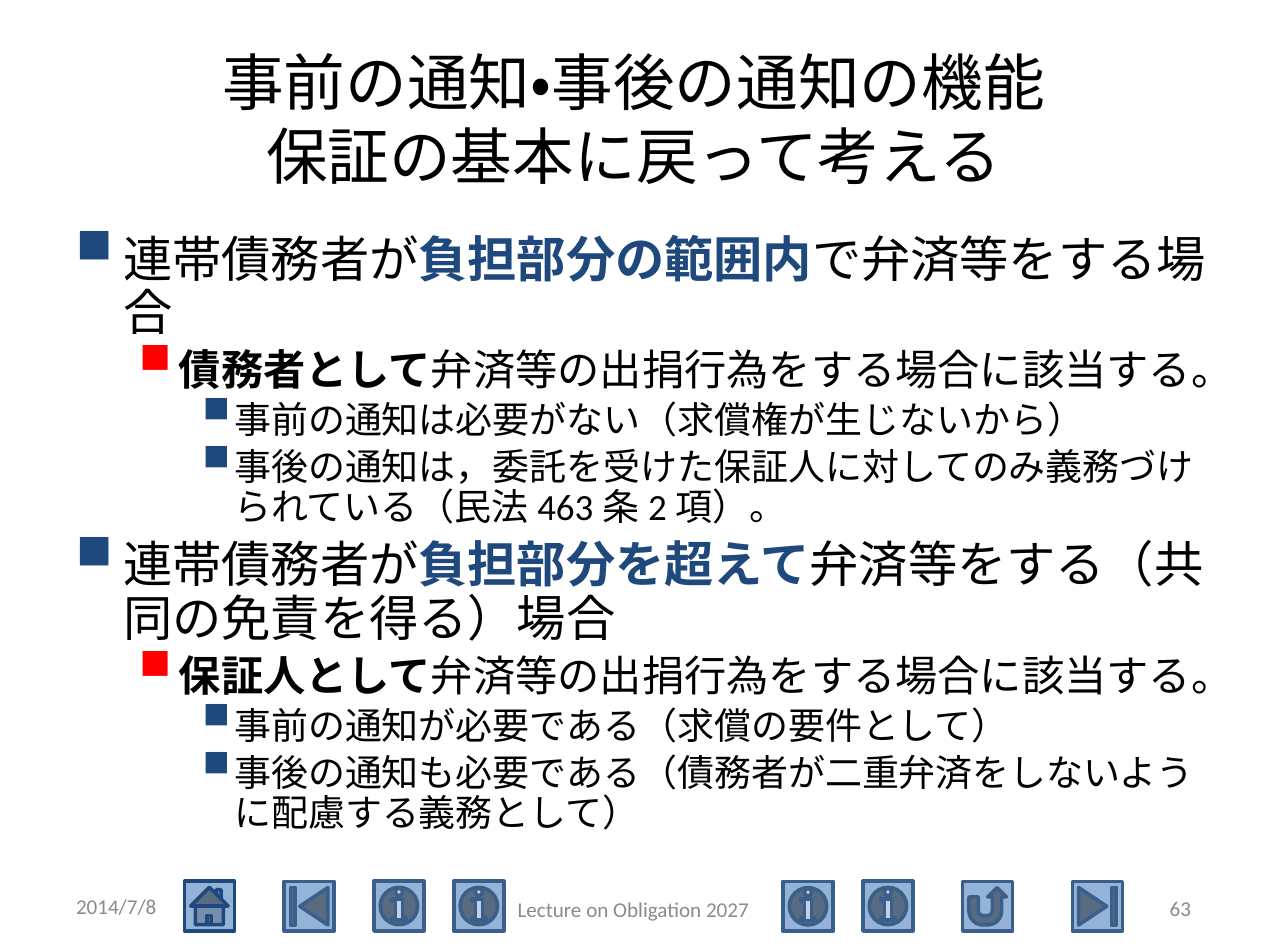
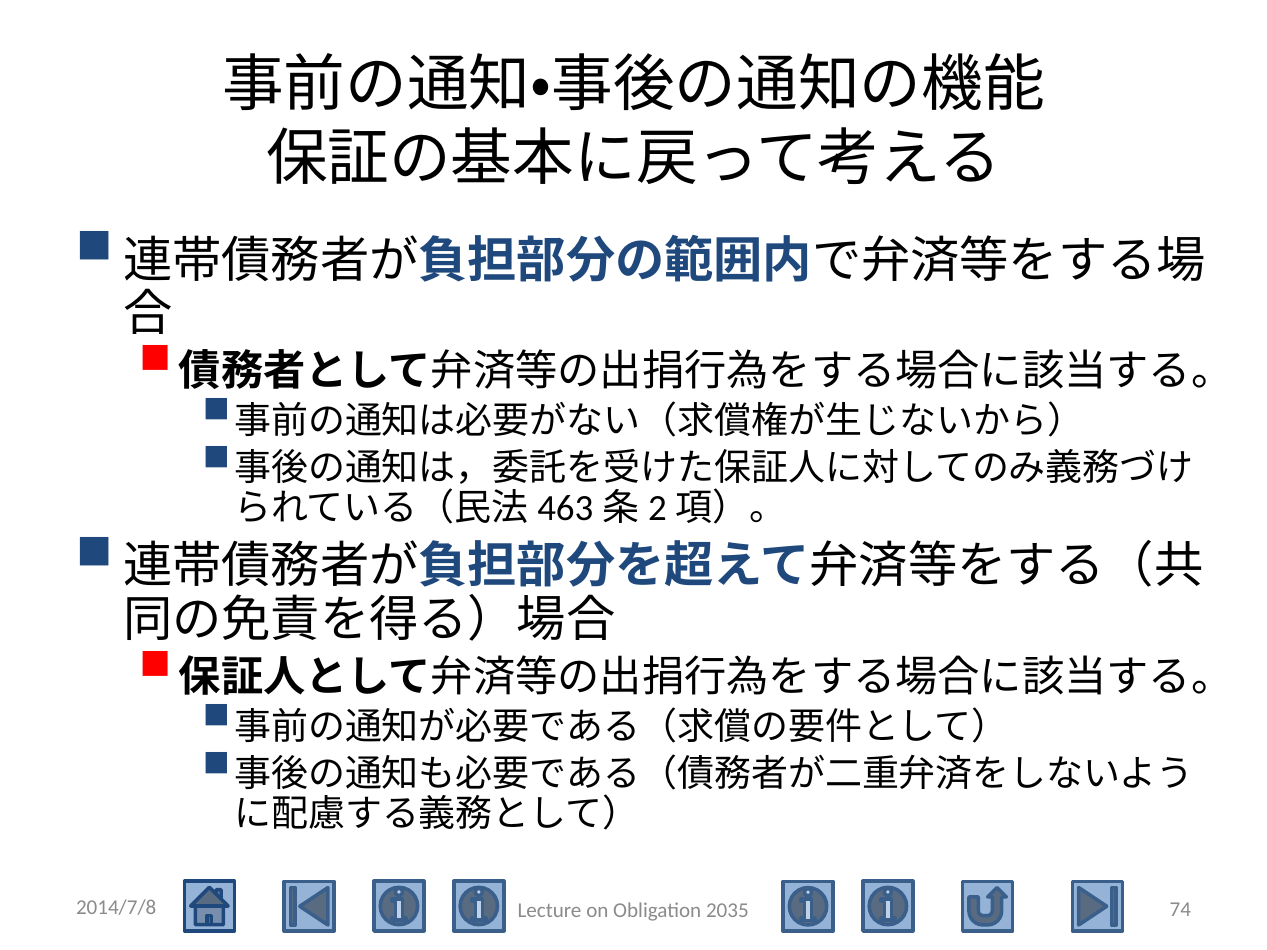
63: 63 -> 74 (1180, 910)
2027: 2027 -> 2035 (727, 911)
